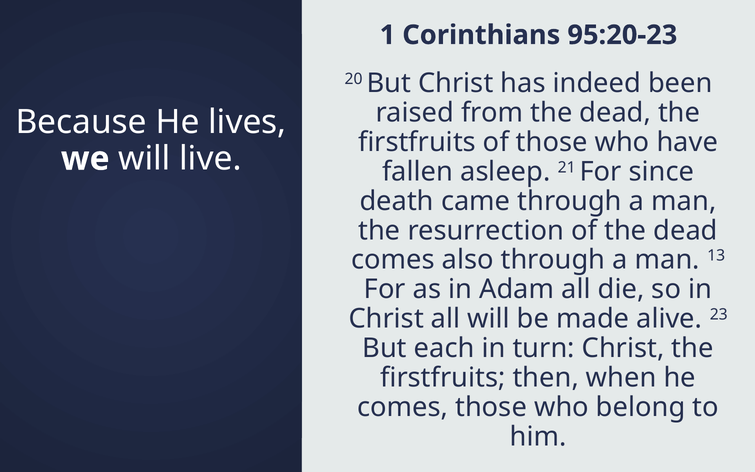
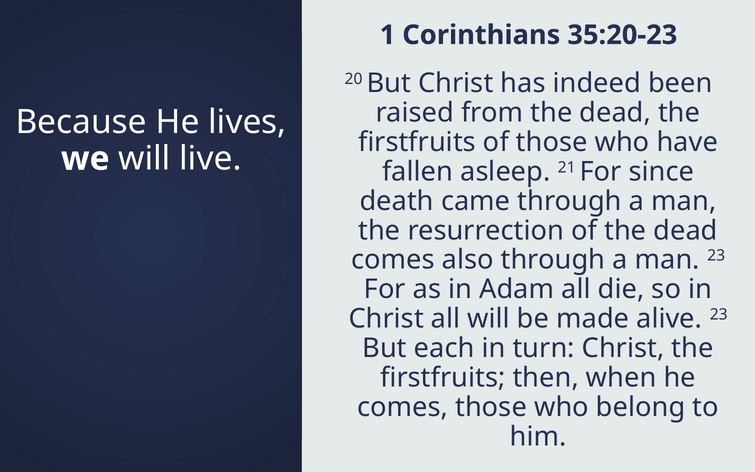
95:20-23: 95:20-23 -> 35:20-23 (622, 35)
man 13: 13 -> 23 (716, 256)
